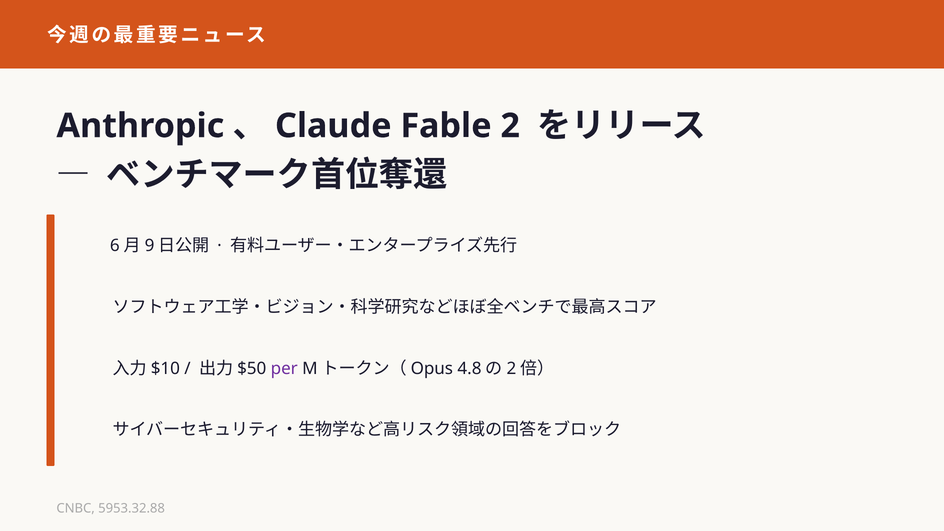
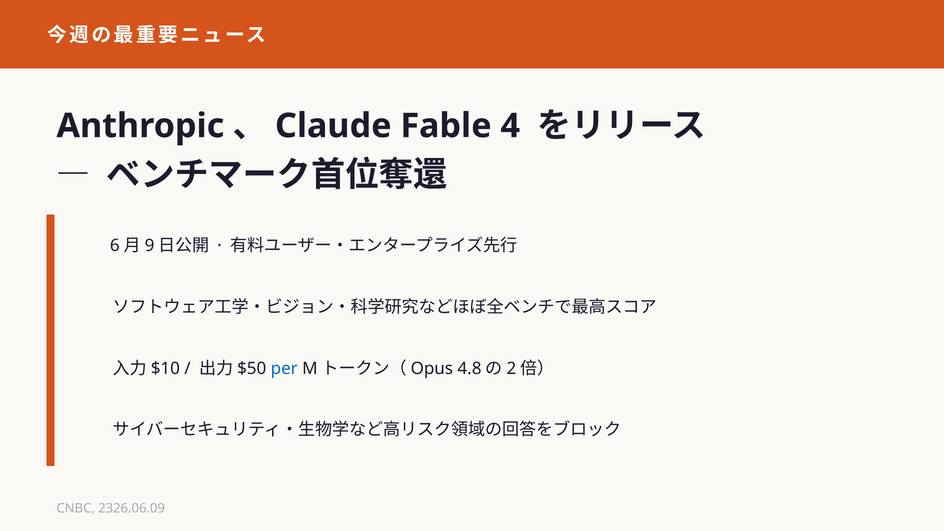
2: 2 -> 4 (510, 126)
per colour: purple -> blue (284, 368)
5953.32.88: 5953.32.88 -> 2326.06.09 (132, 508)
